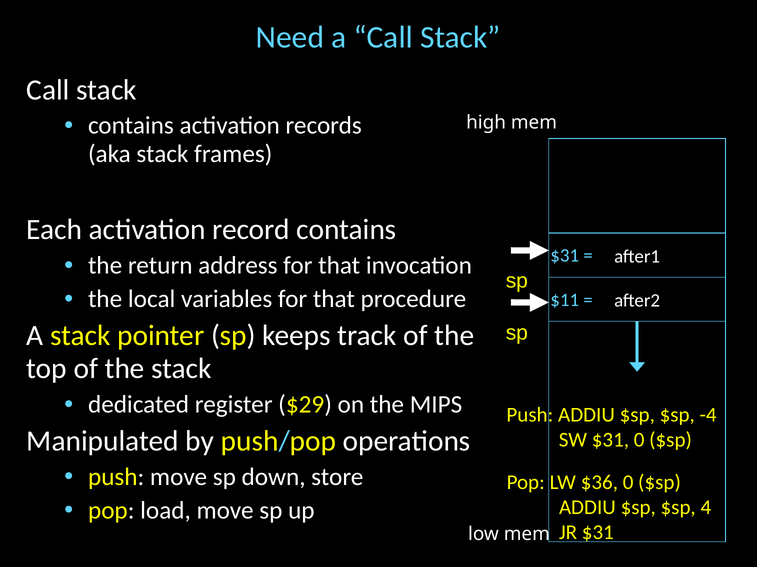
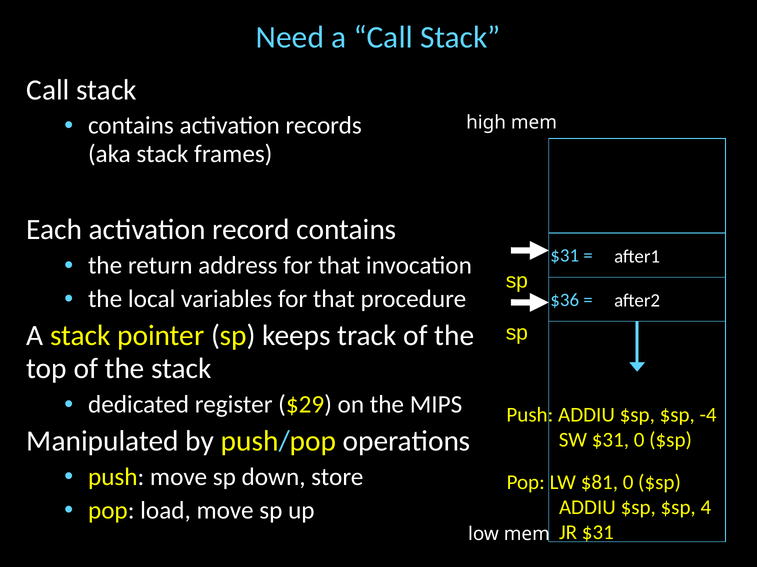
$11: $11 -> $36 (565, 300)
$36: $36 -> $81 (599, 483)
